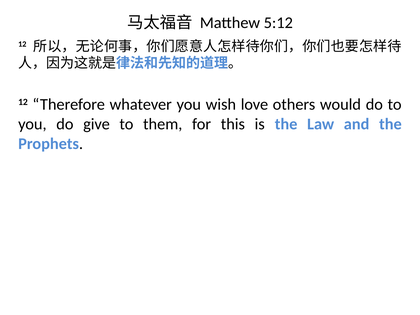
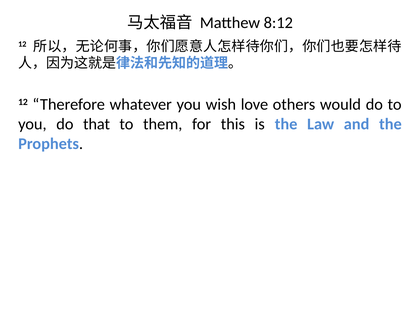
5:12: 5:12 -> 8:12 (278, 23)
give: give -> that (97, 124)
